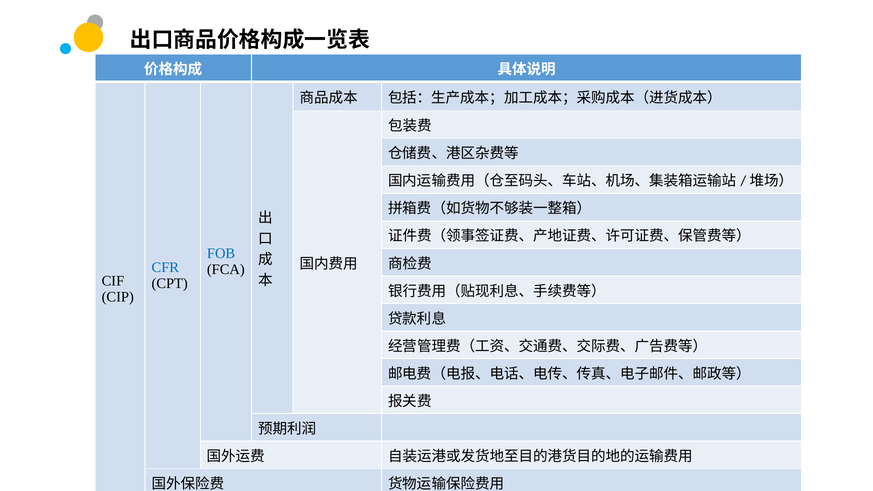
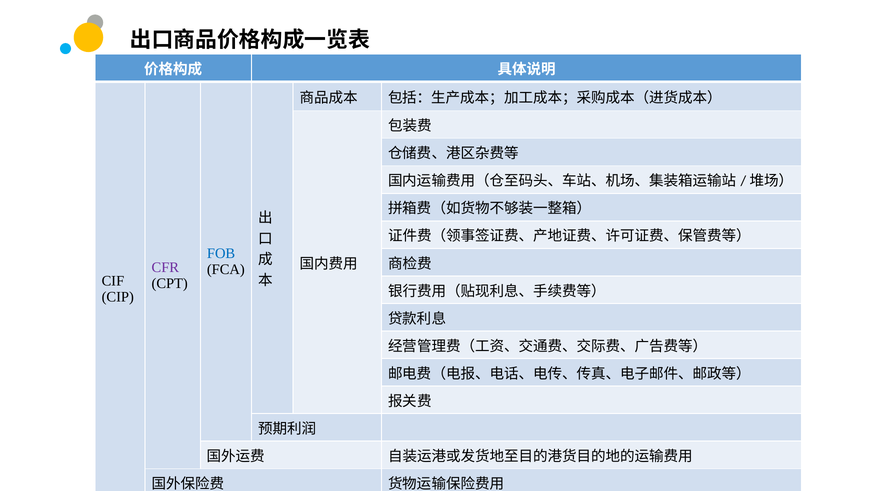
CFR colour: blue -> purple (165, 267)
